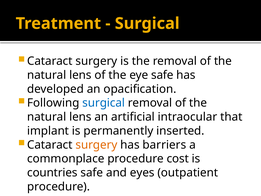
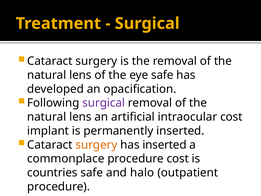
surgical colour: blue -> purple (104, 103)
intraocular that: that -> cost (231, 117)
has barriers: barriers -> inserted (164, 145)
eyes: eyes -> halo (142, 172)
